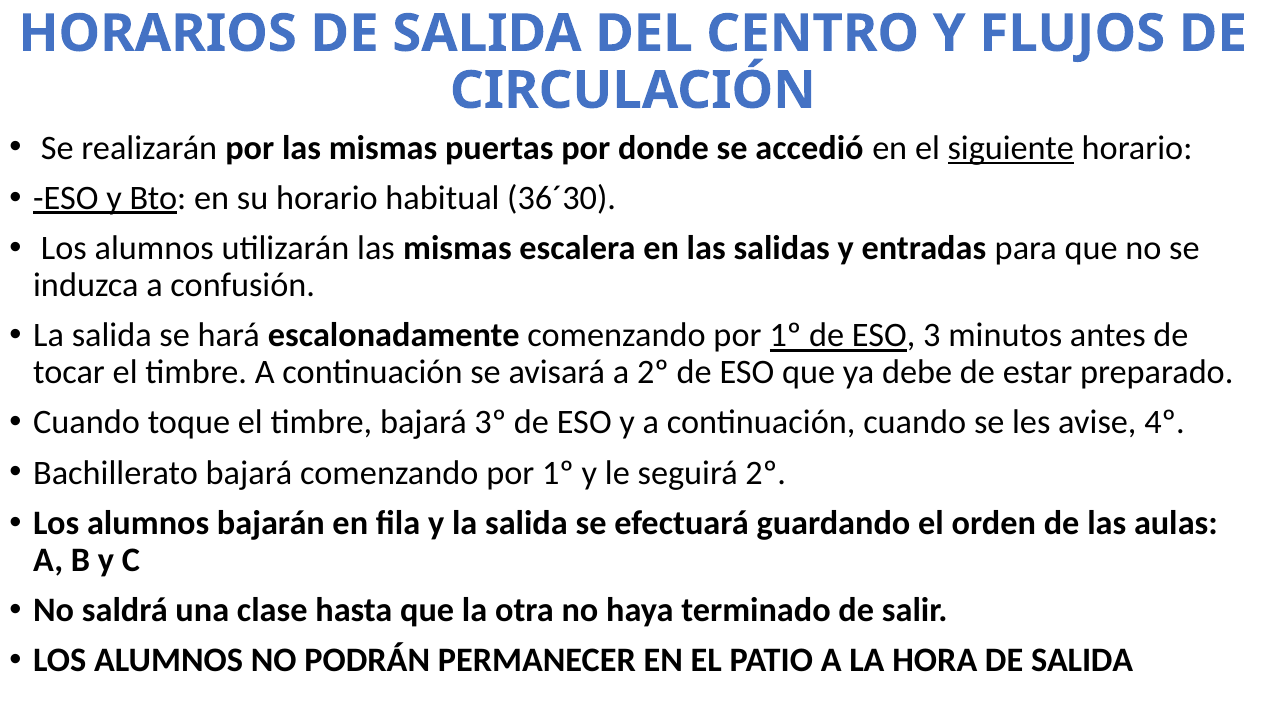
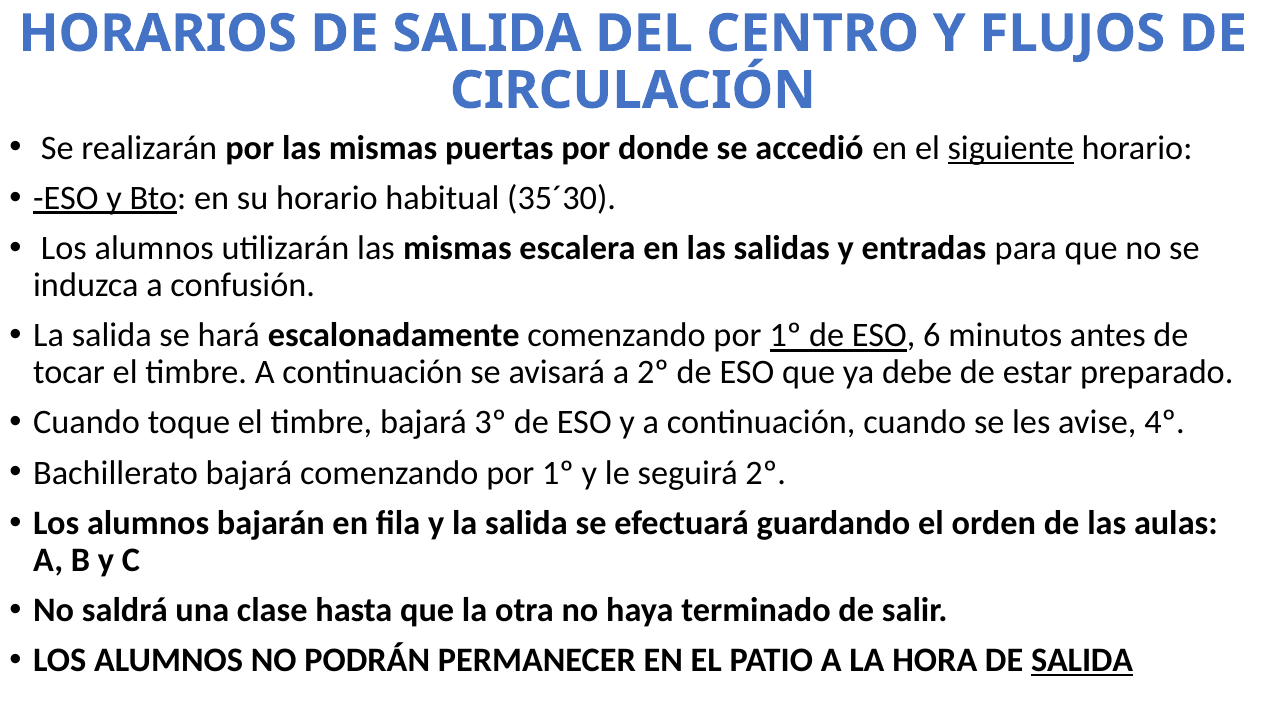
36´30: 36´30 -> 35´30 (562, 198)
3: 3 -> 6 (932, 336)
SALIDA underline: none -> present (1082, 661)
